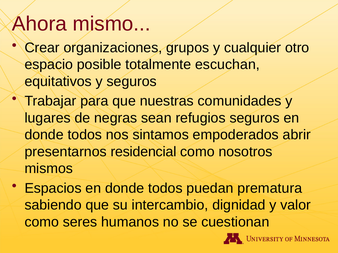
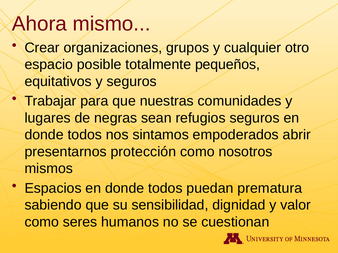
escuchan: escuchan -> pequeños (228, 65)
residencial: residencial -> protección (143, 152)
intercambio: intercambio -> sensibilidad (170, 205)
